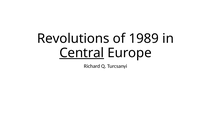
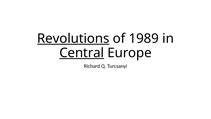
Revolutions underline: none -> present (73, 39)
